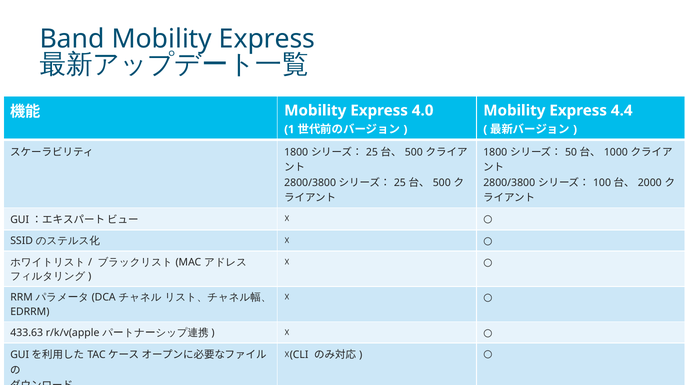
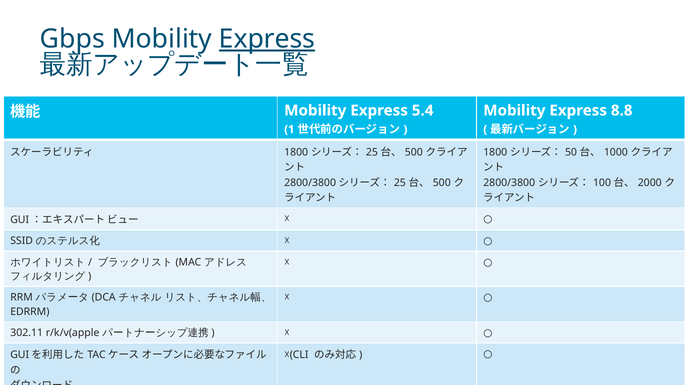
Band: Band -> Gbps (72, 39)
Express underline: none -> present (267, 39)
4.0: 4.0 -> 5.4 (423, 111)
4.4: 4.4 -> 8.8 (622, 111)
433.63: 433.63 -> 302.11 (27, 333)
